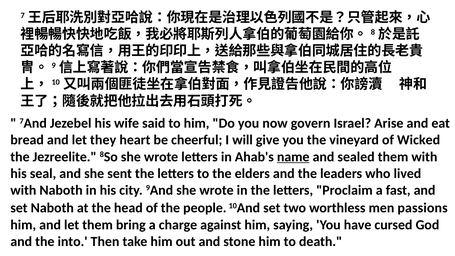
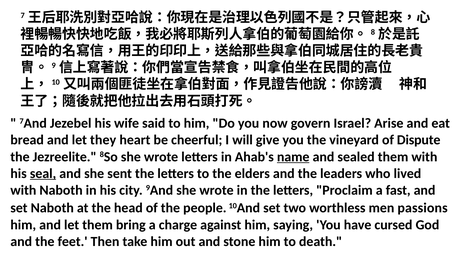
Wicked: Wicked -> Dispute (419, 140)
seal underline: none -> present (43, 173)
into: into -> feet (73, 242)
